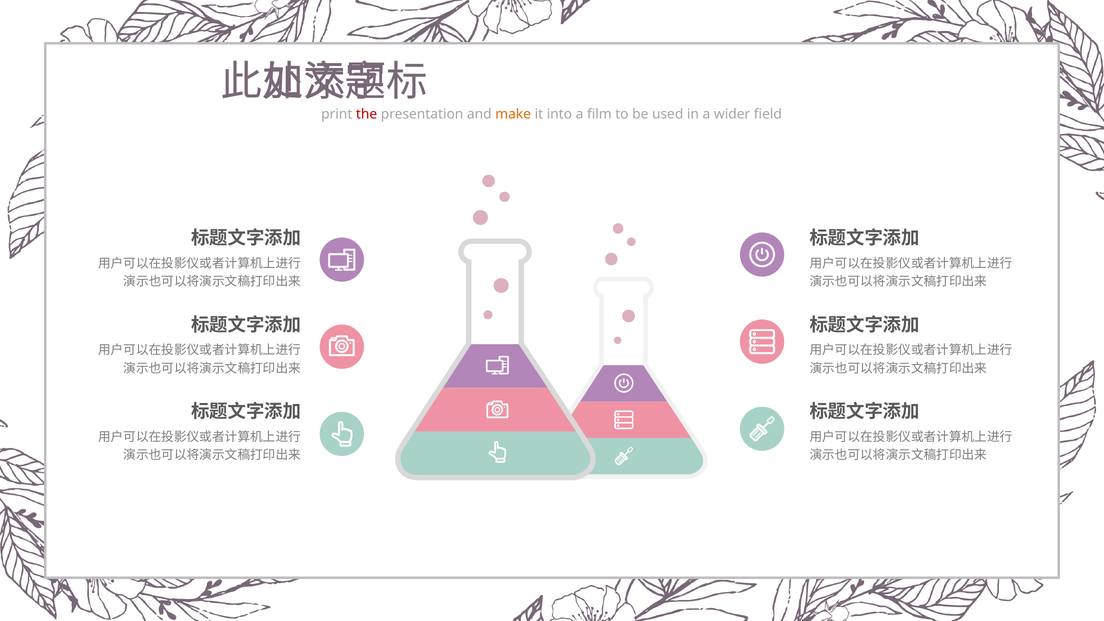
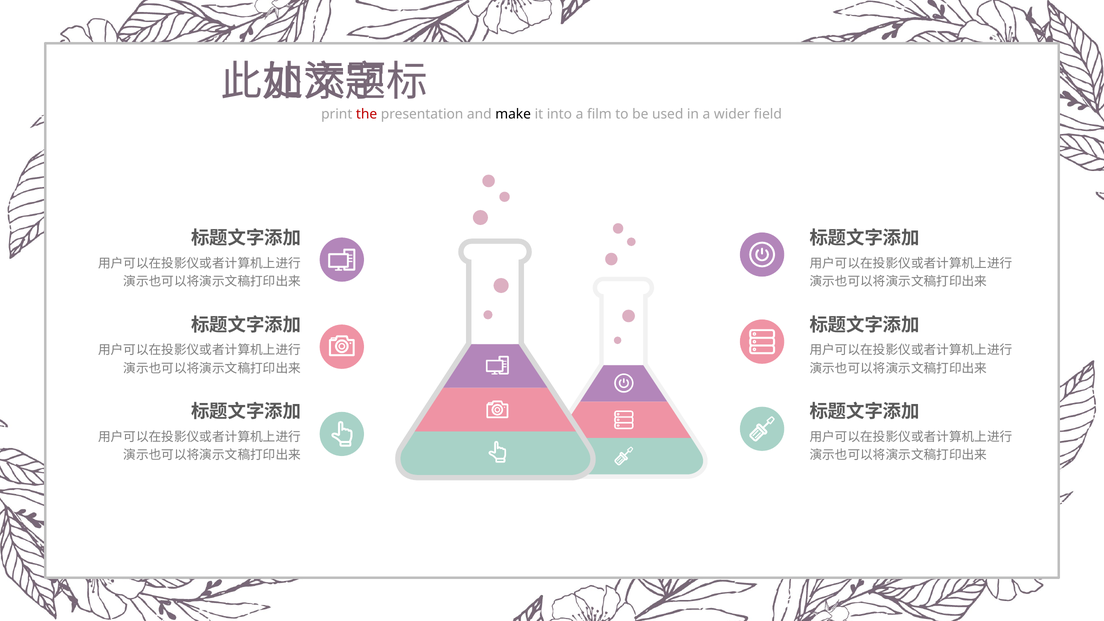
make colour: orange -> black (513, 114)
